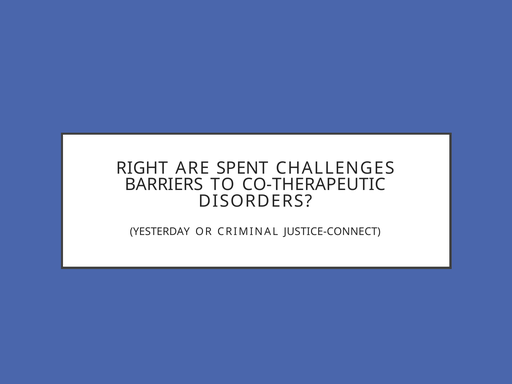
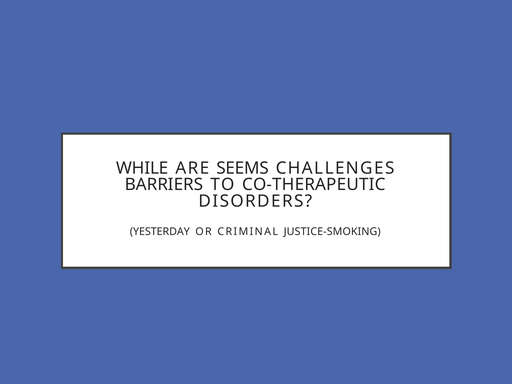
RIGHT: RIGHT -> WHILE (142, 168)
SPENT: SPENT -> SEEMS (243, 168)
JUSTICE-CONNECT: JUSTICE-CONNECT -> JUSTICE-SMOKING (332, 232)
